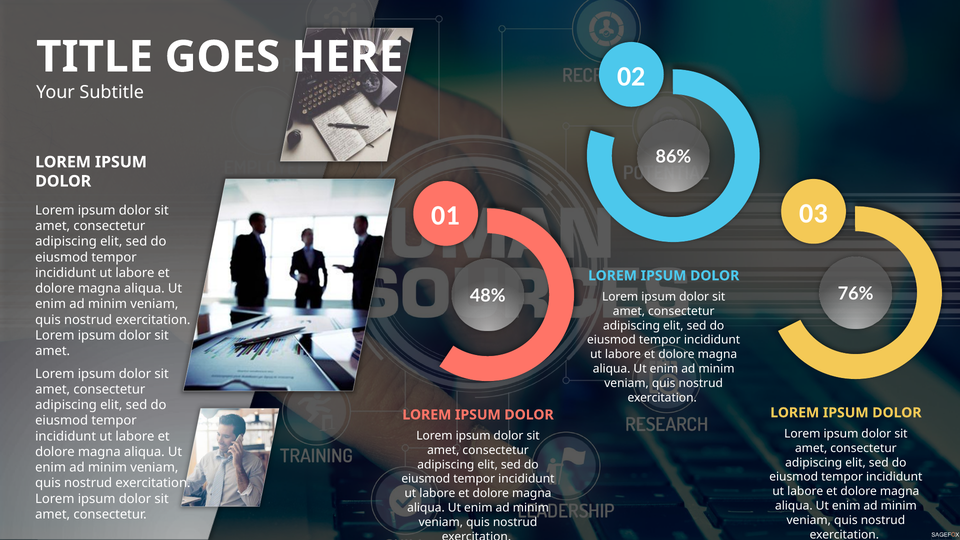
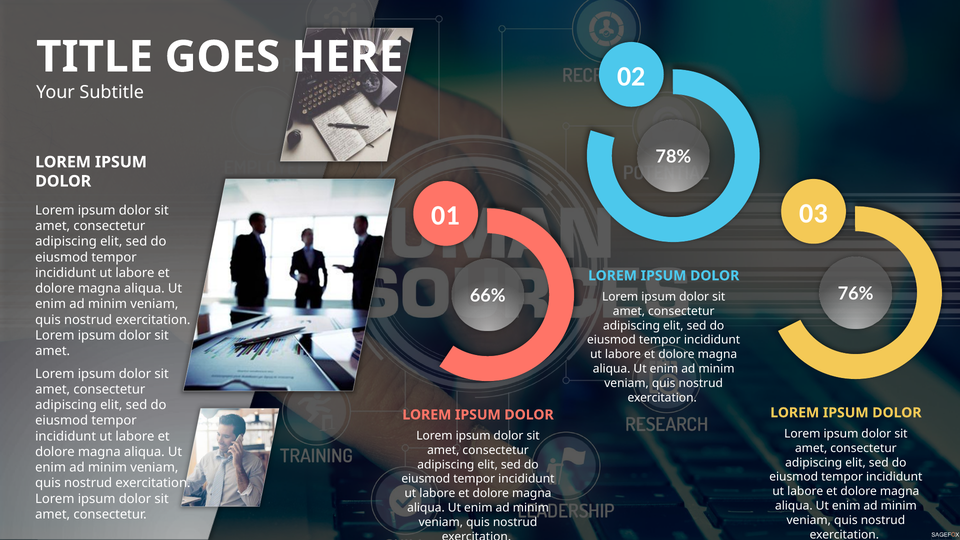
86%: 86% -> 78% (673, 157)
48%: 48% -> 66% (488, 296)
